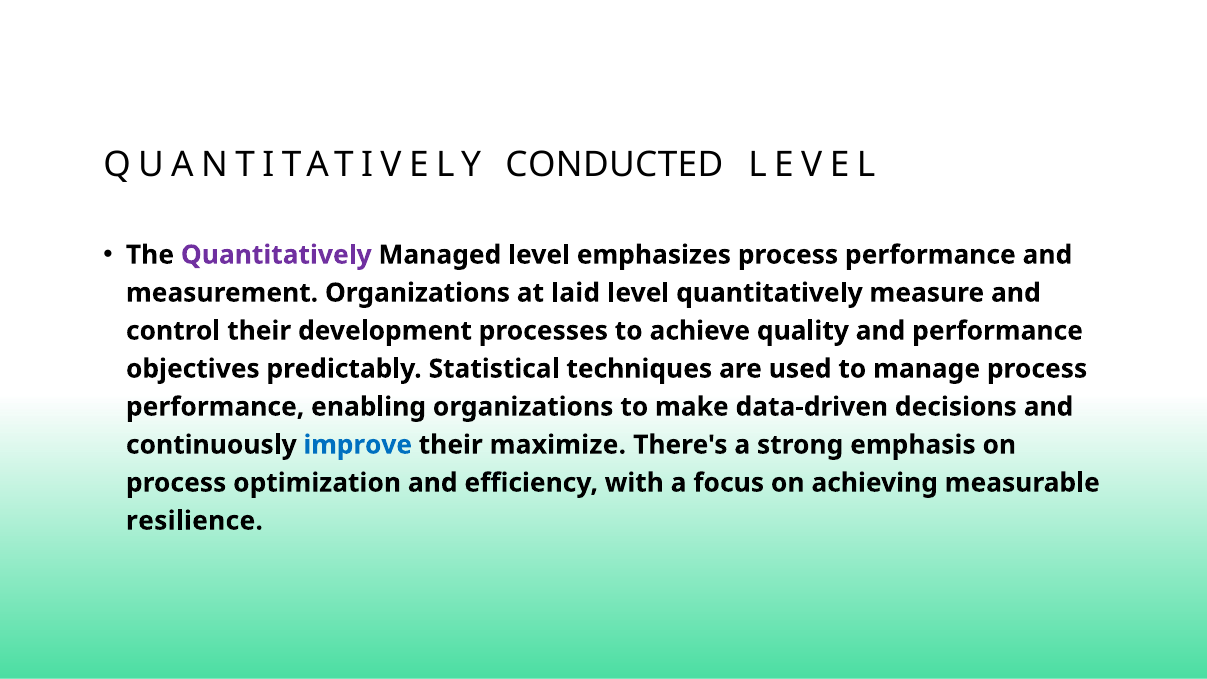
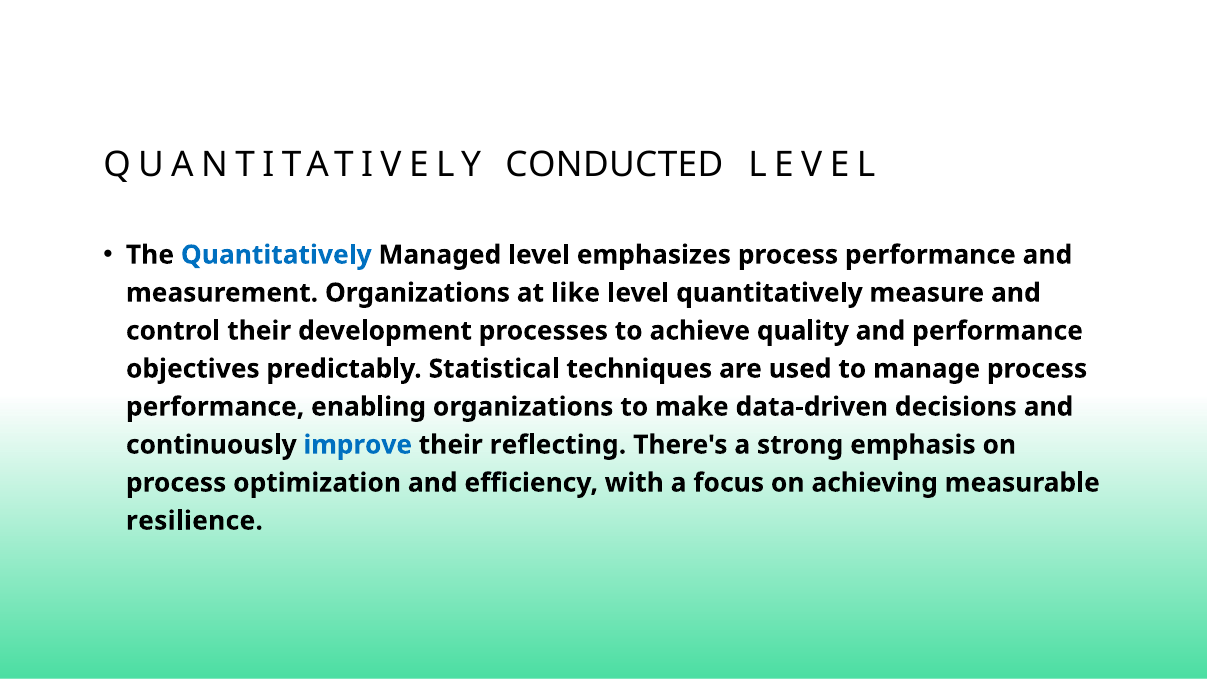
Quantitatively colour: purple -> blue (276, 255)
laid: laid -> like (576, 293)
maximize: maximize -> reflecting (558, 445)
